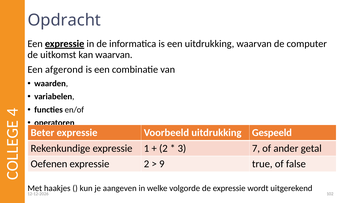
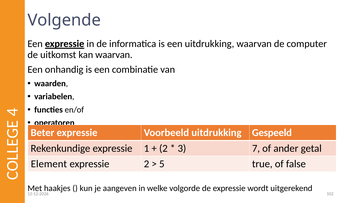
Opdracht: Opdracht -> Volgende (64, 20)
afgerond: afgerond -> onhandig (64, 70)
Oefenen: Oefenen -> Element (49, 164)
9: 9 -> 5 (162, 164)
